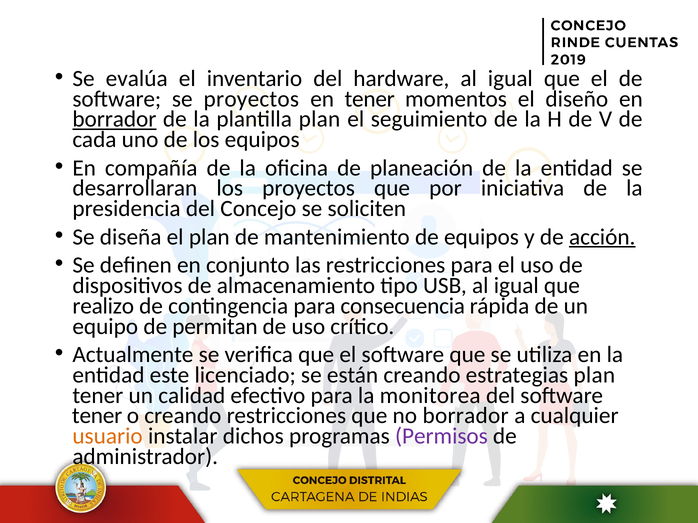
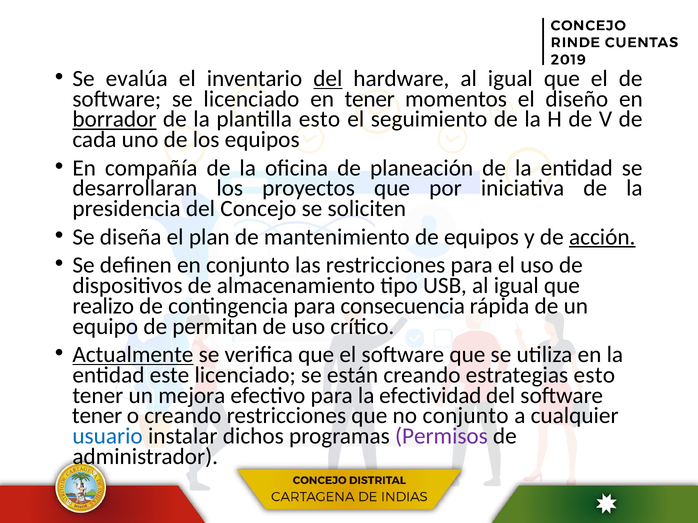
del underline: none -> present (328, 79)
se proyectos: proyectos -> licenciado (251, 99)
plantilla plan: plan -> esto (320, 119)
Actualmente underline: none -> present (133, 355)
estrategias plan: plan -> esto (594, 375)
calidad: calidad -> mejora (192, 396)
monitorea: monitorea -> efectividad (430, 396)
no borrador: borrador -> conjunto (466, 416)
usuario colour: orange -> blue (108, 437)
